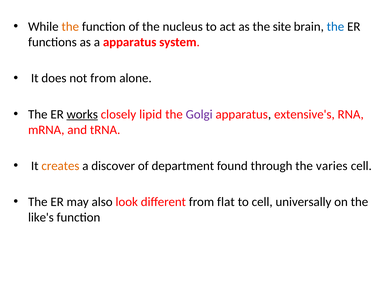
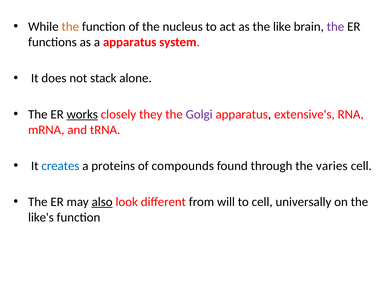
site: site -> like (282, 27)
the colour: blue -> purple (335, 27)
not from: from -> stack (103, 78)
lipid: lipid -> they (151, 114)
creates colour: orange -> blue (60, 166)
discover: discover -> proteins (113, 166)
department: department -> compounds (183, 166)
also underline: none -> present (102, 202)
flat: flat -> will (226, 202)
